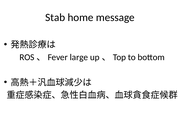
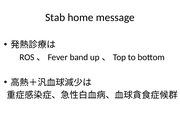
large: large -> band (79, 57)
